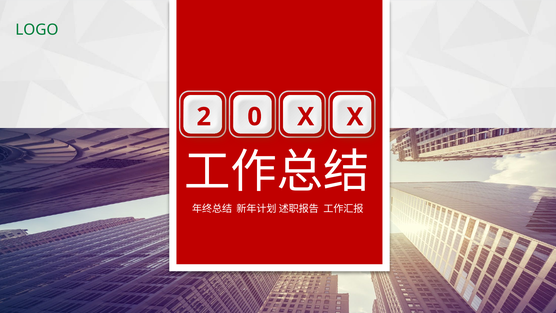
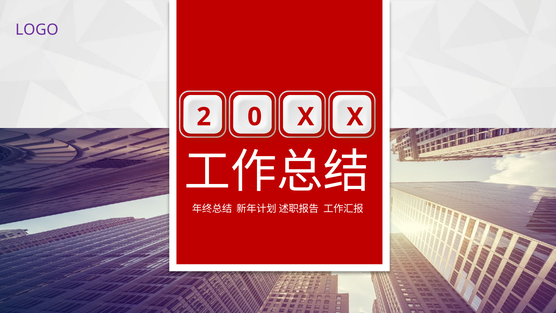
LOGO colour: green -> purple (37, 30)
